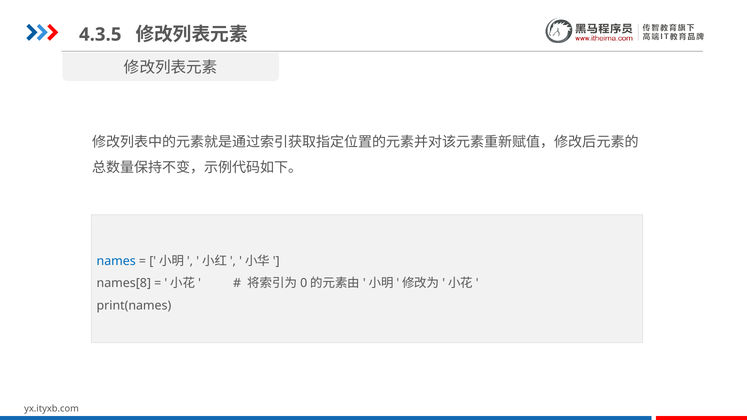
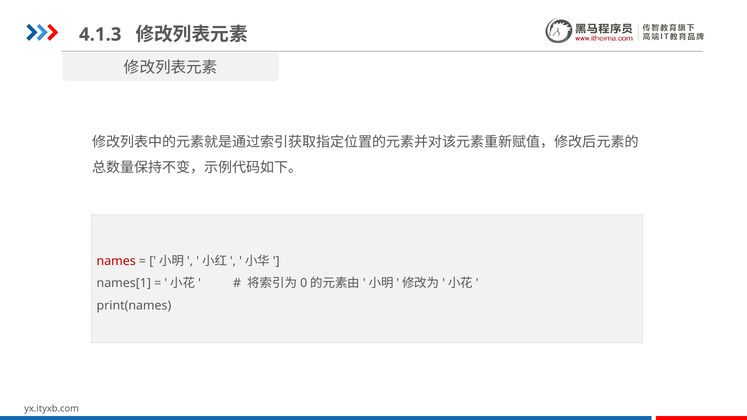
4.3.5: 4.3.5 -> 4.1.3 (100, 35)
names colour: blue -> red (116, 261)
names[8: names[8 -> names[1 (124, 284)
